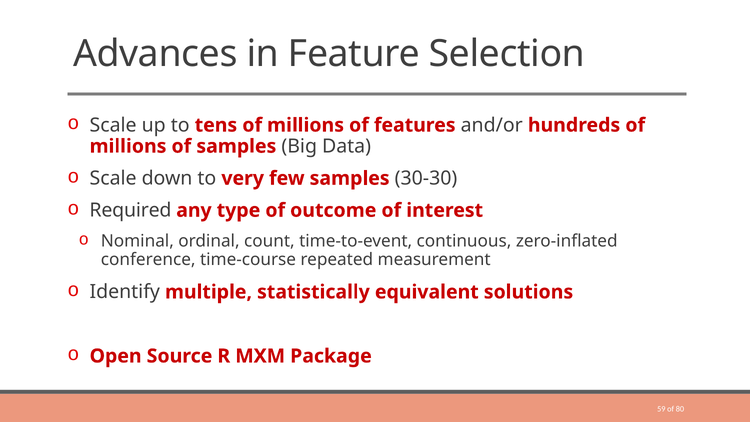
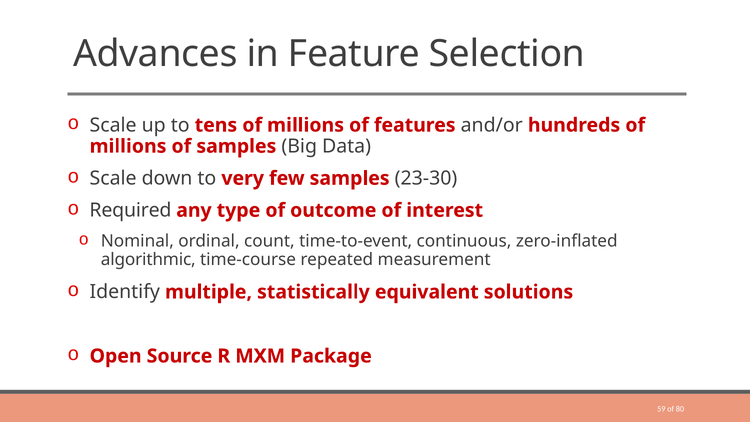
30-30: 30-30 -> 23-30 (426, 178)
conference: conference -> algorithmic (148, 260)
